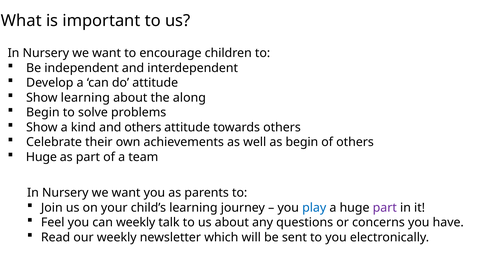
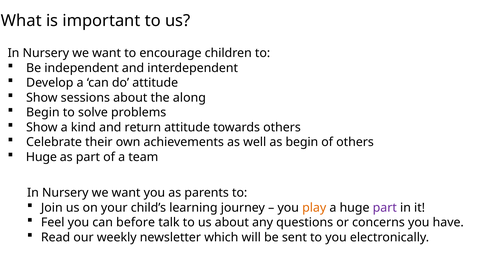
Show learning: learning -> sessions (85, 98)
and others: others -> return (143, 128)
play colour: blue -> orange (314, 208)
can weekly: weekly -> before (136, 223)
